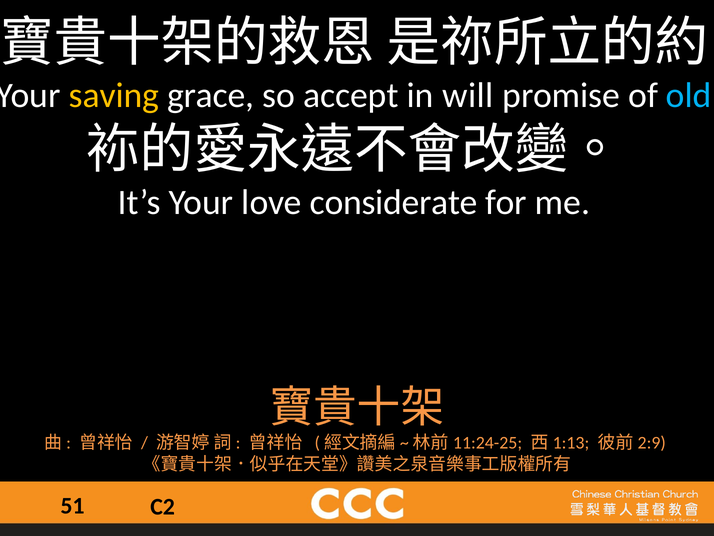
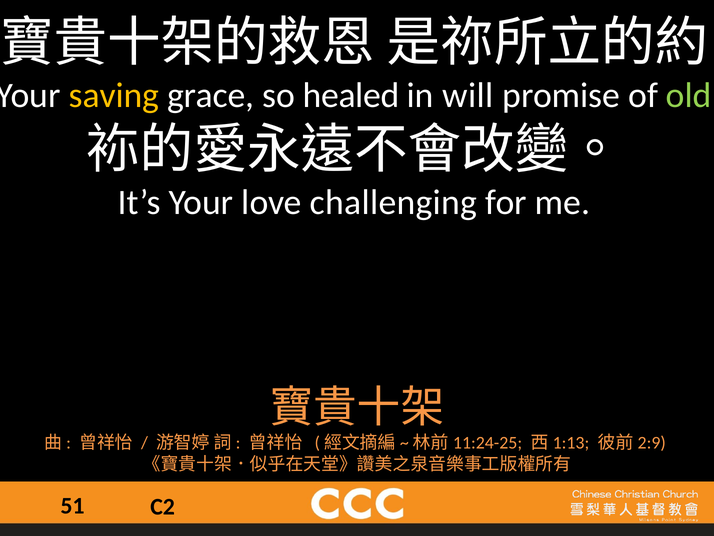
accept: accept -> healed (351, 95)
old colour: light blue -> light green (689, 95)
considerate: considerate -> challenging (393, 202)
